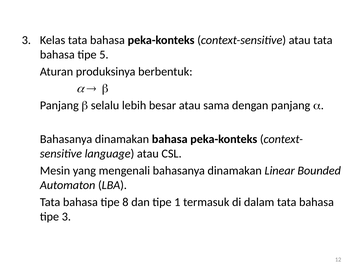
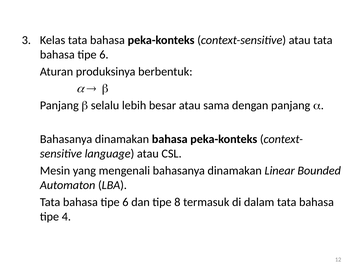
5: 5 -> 6 (104, 55)
8: 8 -> 6 (125, 202)
1: 1 -> 8 (177, 202)
tipe 3: 3 -> 4 (66, 217)
